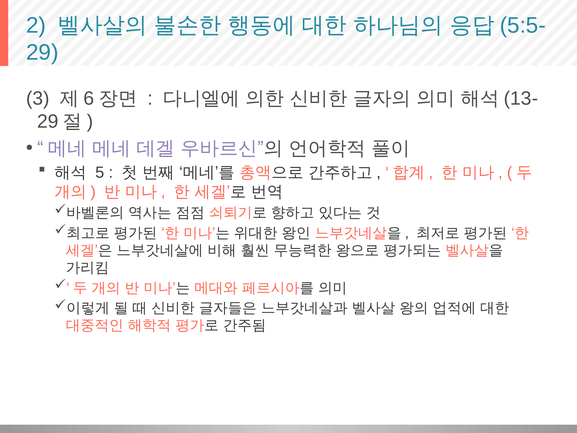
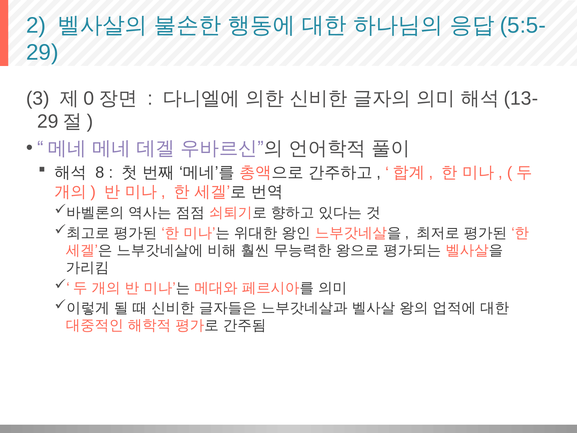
6: 6 -> 0 (89, 98)
5: 5 -> 8 (100, 172)
